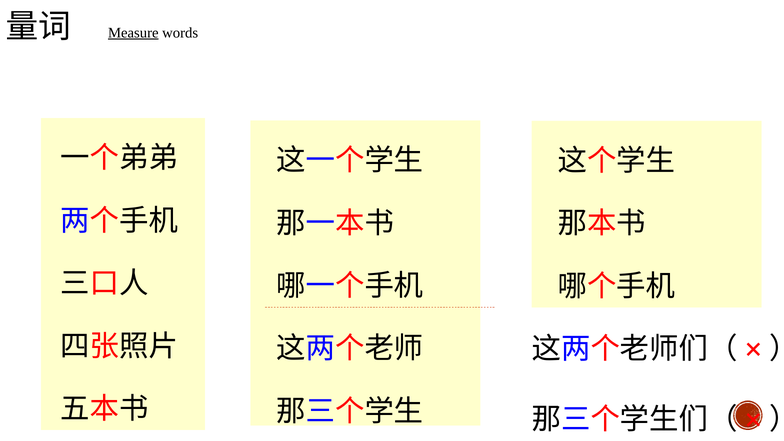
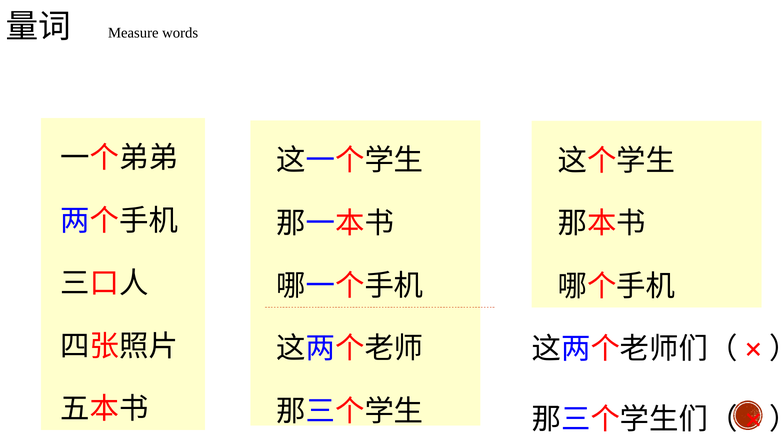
Measure underline: present -> none (133, 33)
